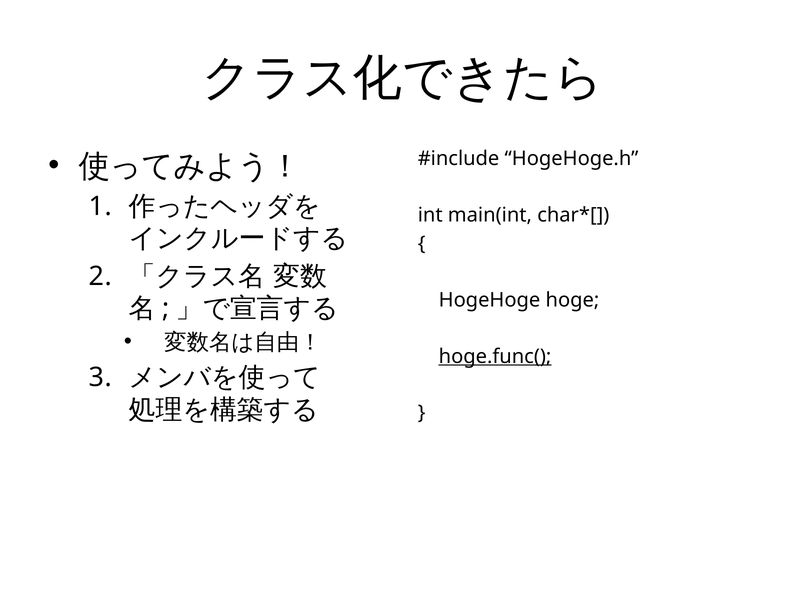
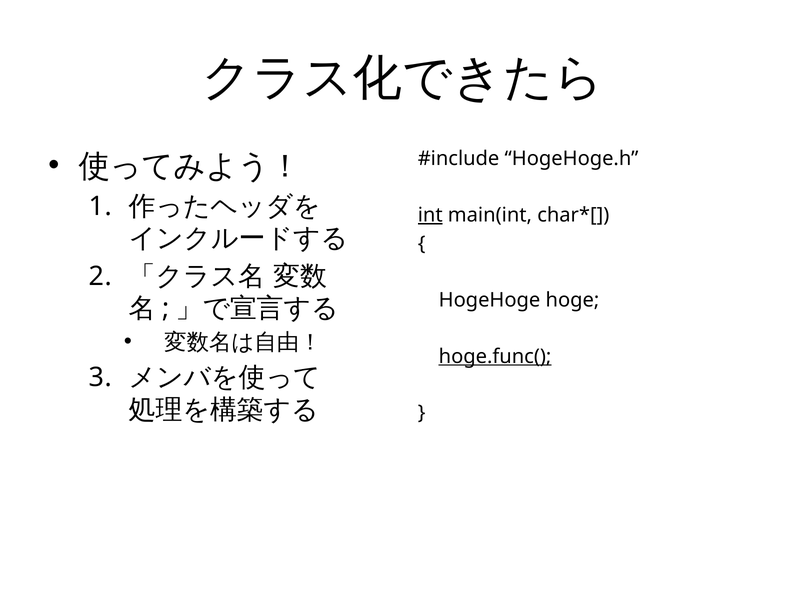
int underline: none -> present (430, 215)
